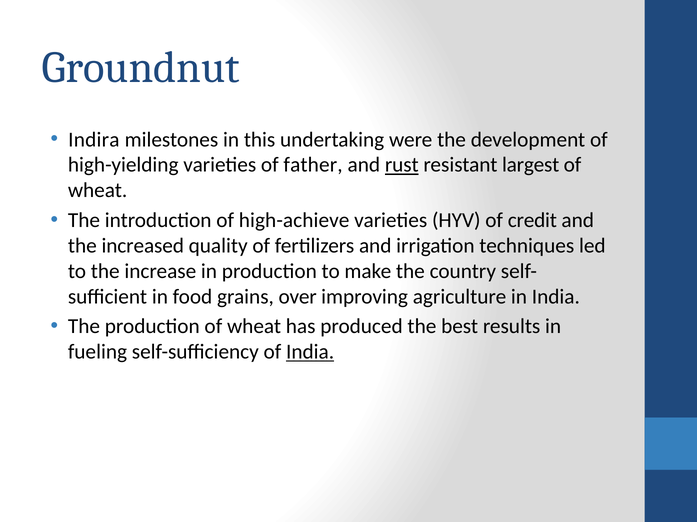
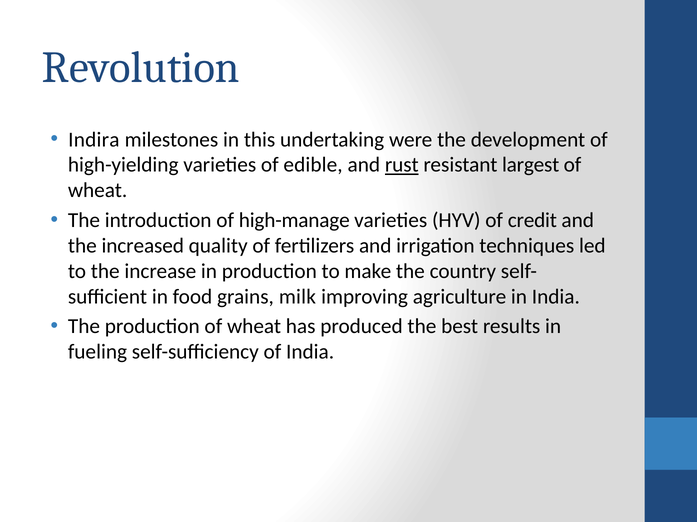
Groundnut: Groundnut -> Revolution (141, 68)
father: father -> edible (313, 165)
high-achieve: high-achieve -> high-manage (294, 221)
over: over -> milk (297, 297)
India underline: present -> none (310, 352)
